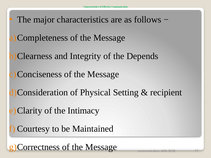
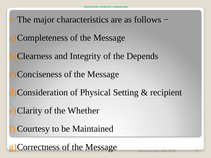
Intimacy: Intimacy -> Whether (83, 111)
